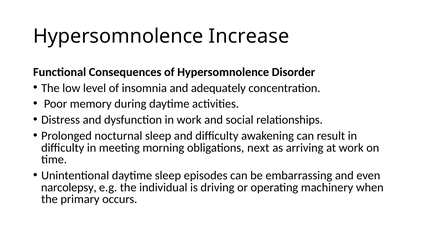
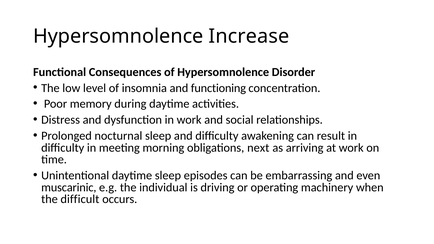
adequately: adequately -> functioning (218, 88)
narcolepsy: narcolepsy -> muscarinic (69, 187)
primary: primary -> difficult (80, 199)
